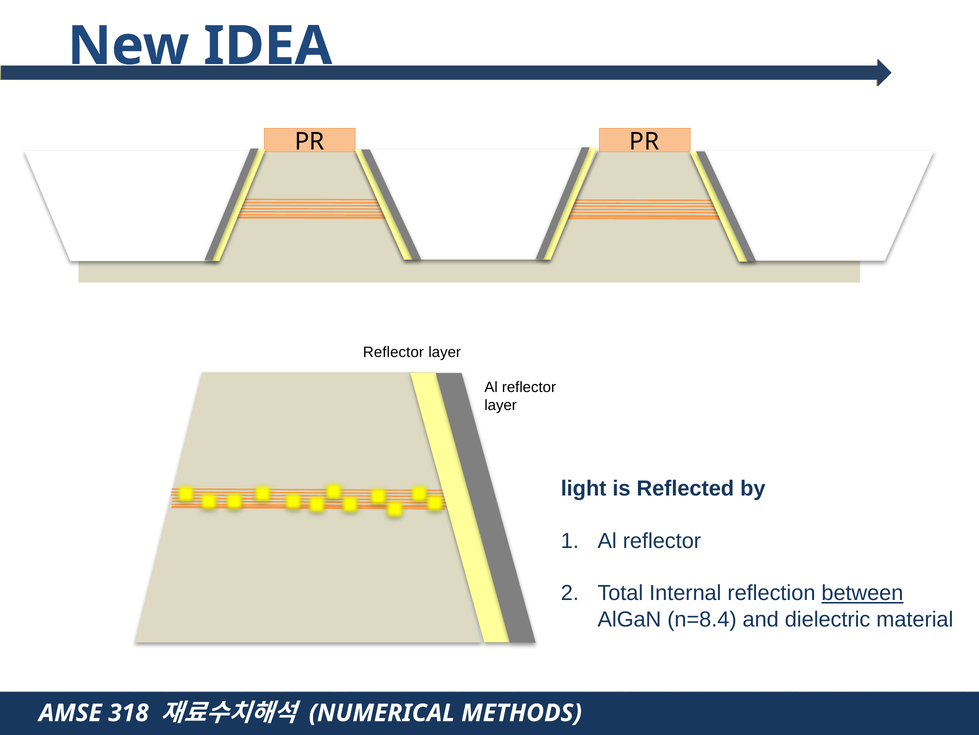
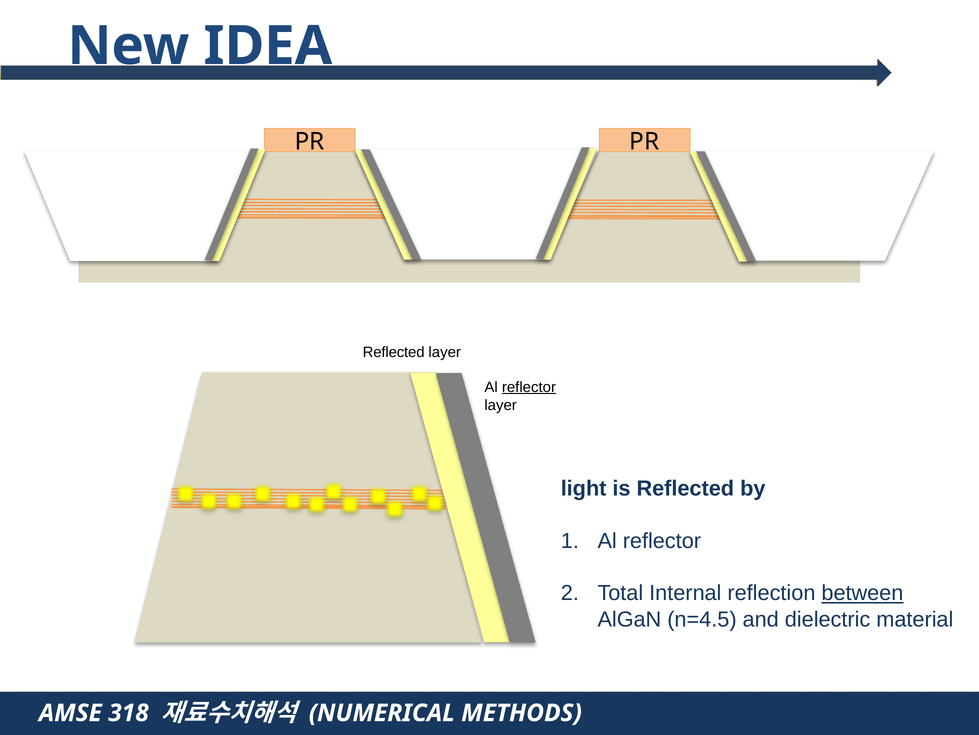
Reflector: Reflector -> Reflected (394, 352)
reflector underline: none -> present (529, 387)
n=8.4: n=8.4 -> n=4.5 (702, 619)
